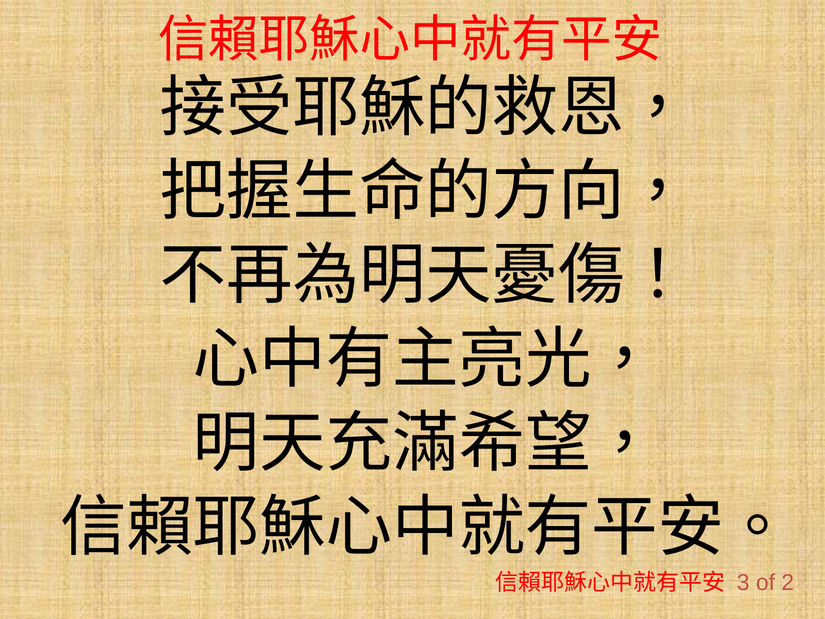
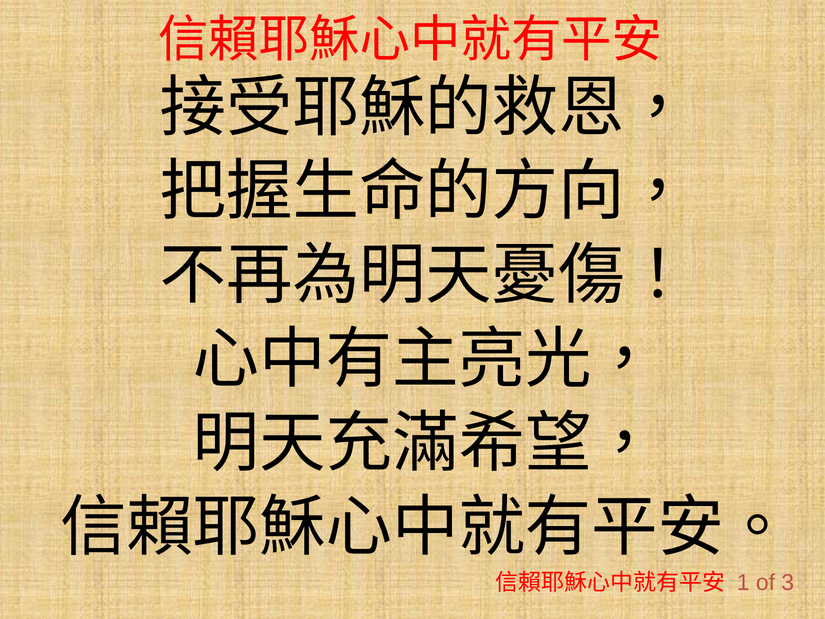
3: 3 -> 1 (743, 582)
2: 2 -> 3 (788, 582)
